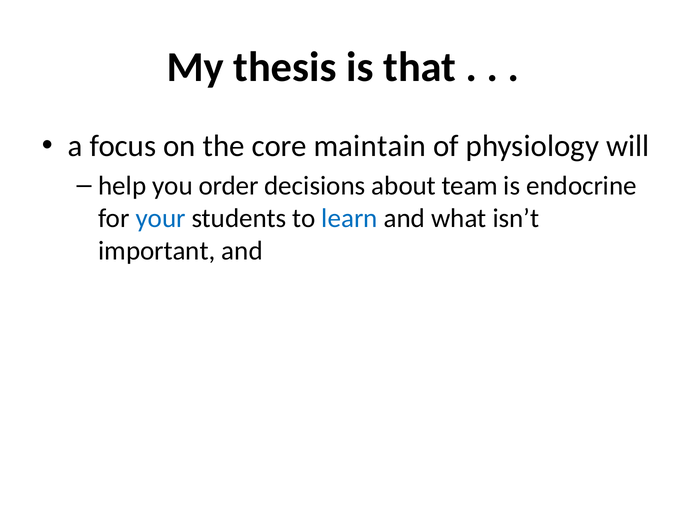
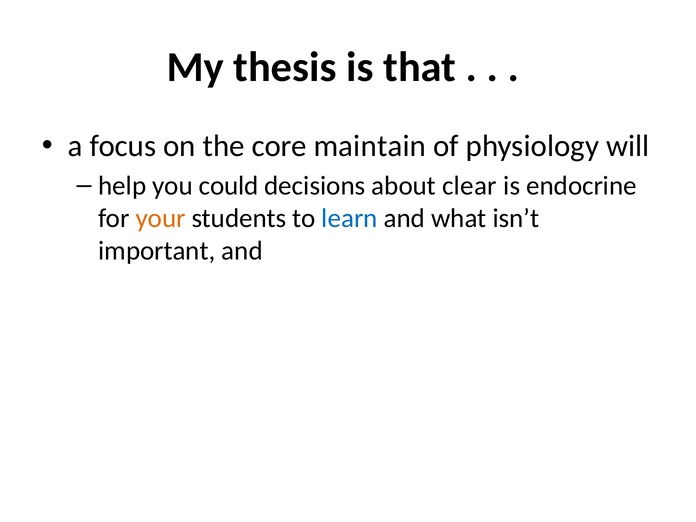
order: order -> could (229, 186)
team: team -> clear (470, 186)
your colour: blue -> orange (161, 218)
